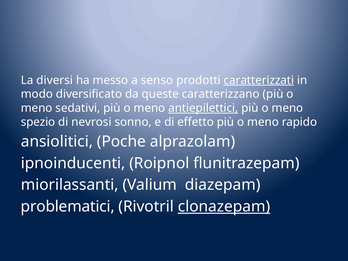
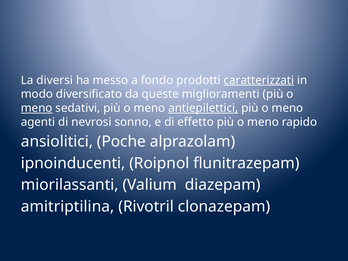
senso: senso -> fondo (157, 80)
caratterizzano: caratterizzano -> miglioramenti (221, 94)
meno underline: none -> present (37, 108)
spezio: spezio -> agenti (38, 122)
problematici: problematici -> amitriptilina (68, 207)
clonazepam underline: present -> none (224, 207)
